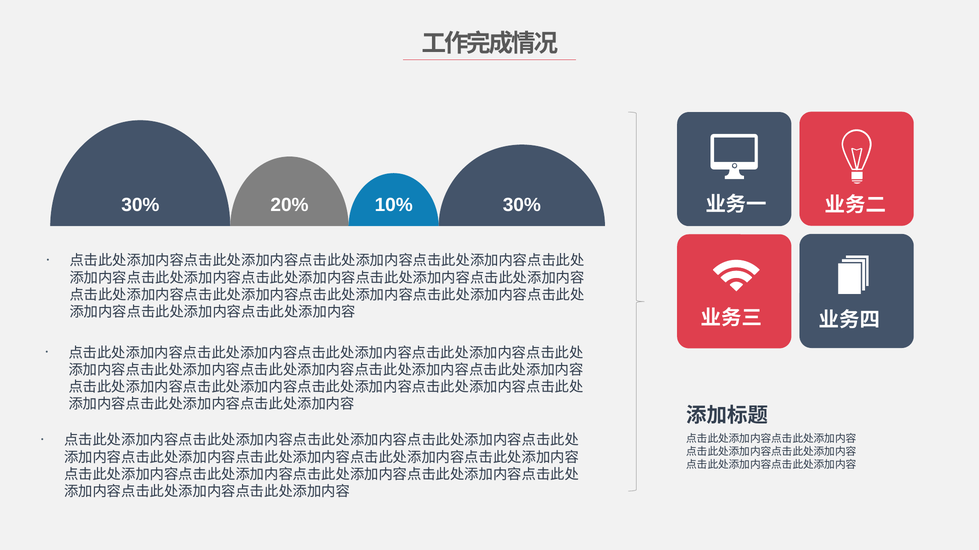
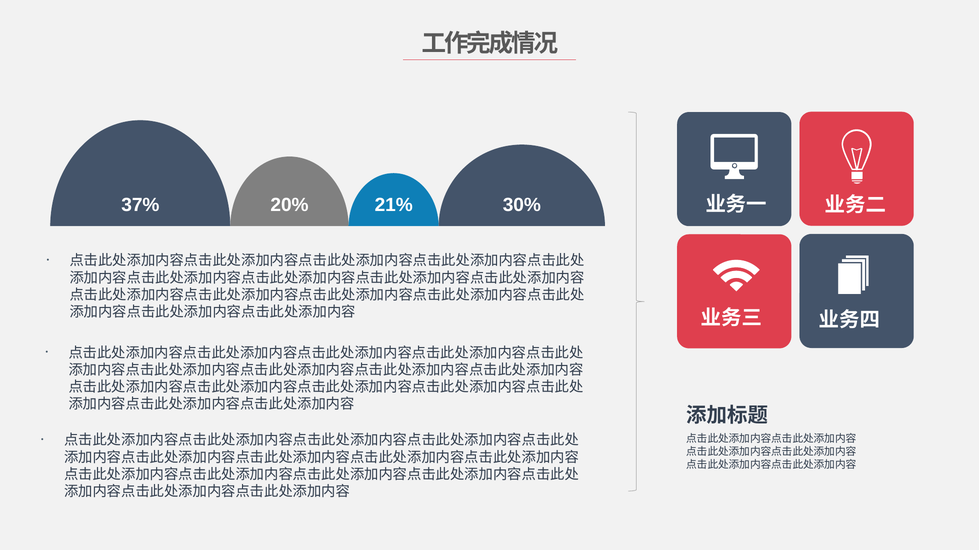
30%: 30% -> 37% (140, 205)
10%: 10% -> 21% (394, 205)
